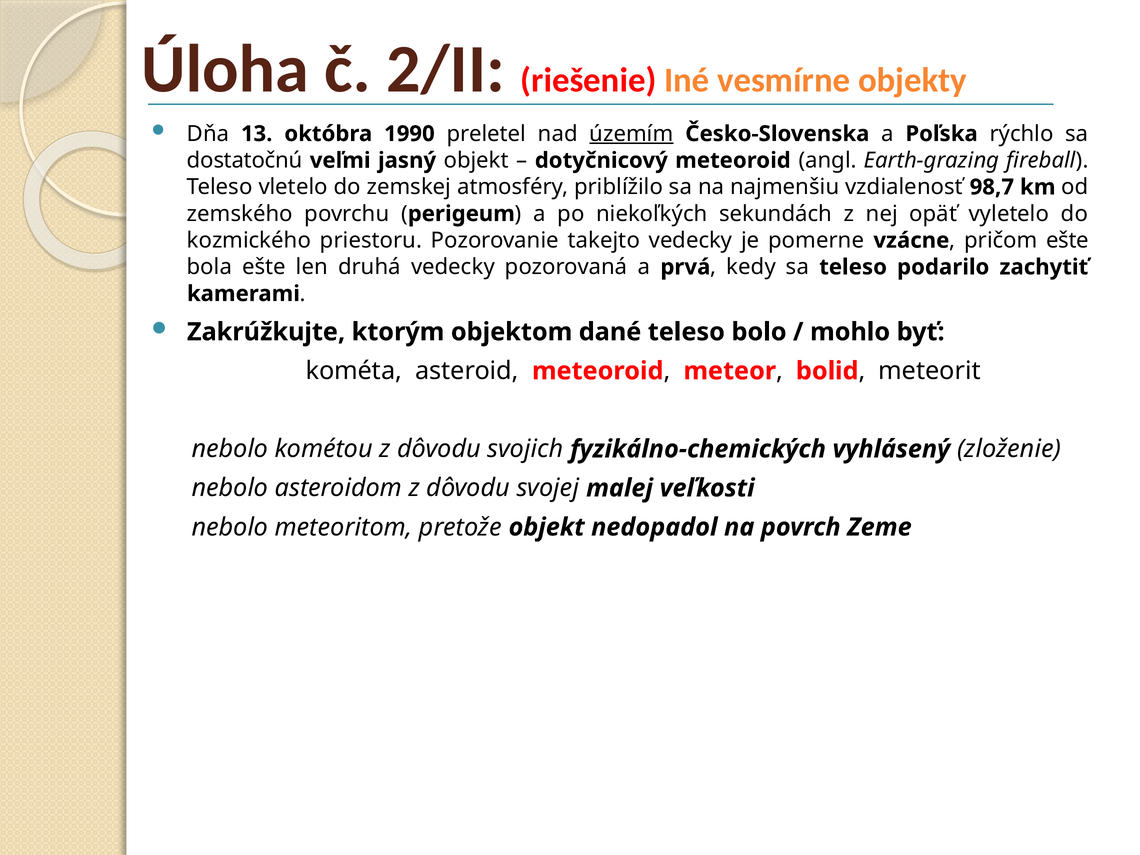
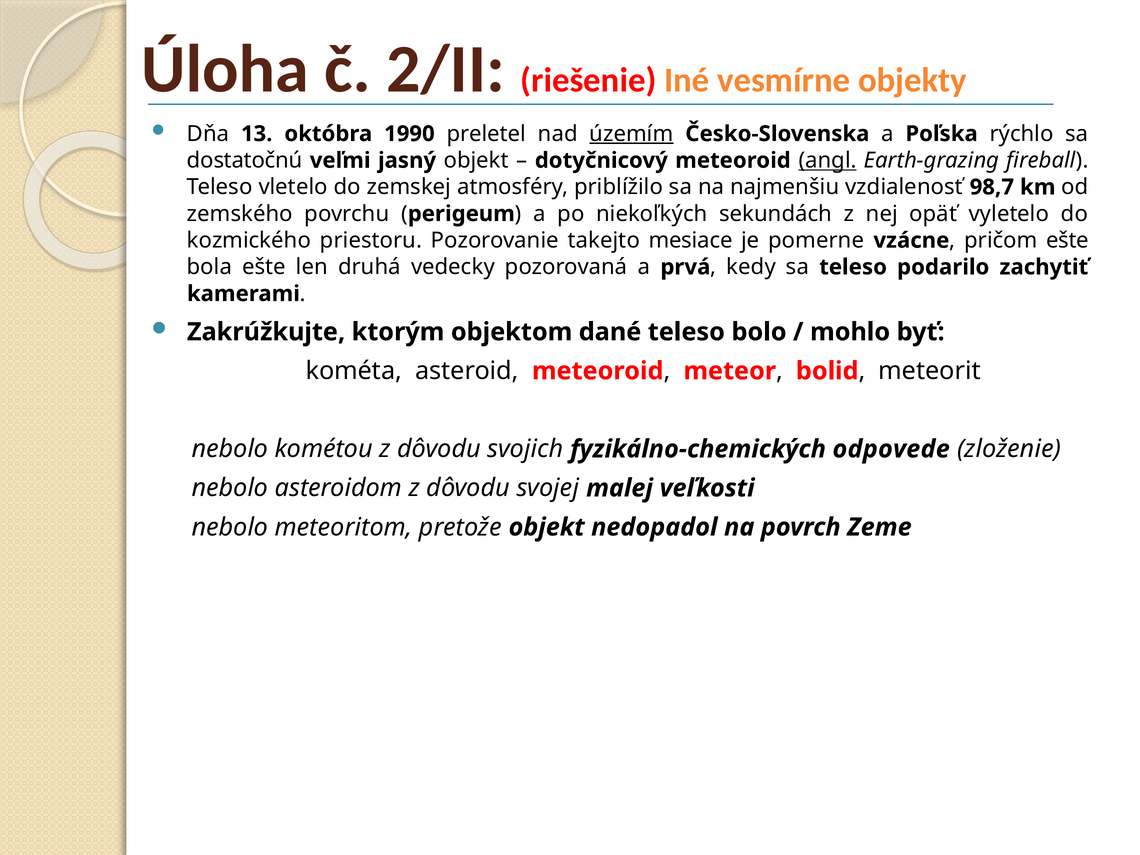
angl underline: none -> present (828, 160)
takejto vedecky: vedecky -> mesiace (691, 240)
vyhlásený: vyhlásený -> odpovede (891, 449)
